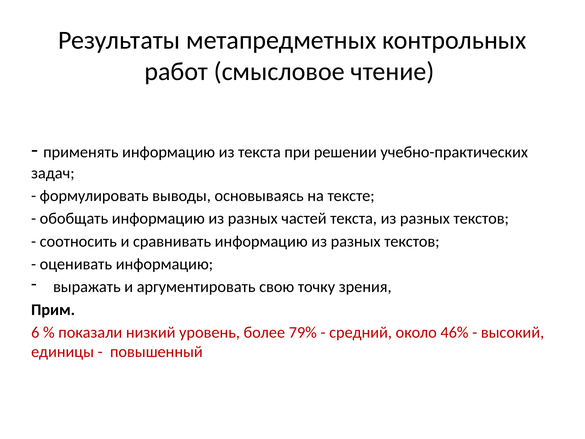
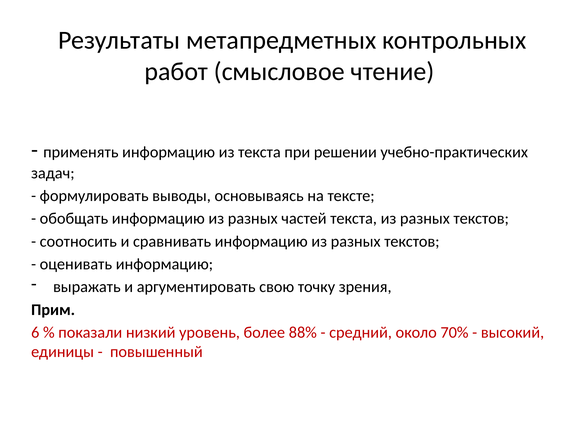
79%: 79% -> 88% (303, 332)
46%: 46% -> 70% (454, 332)
